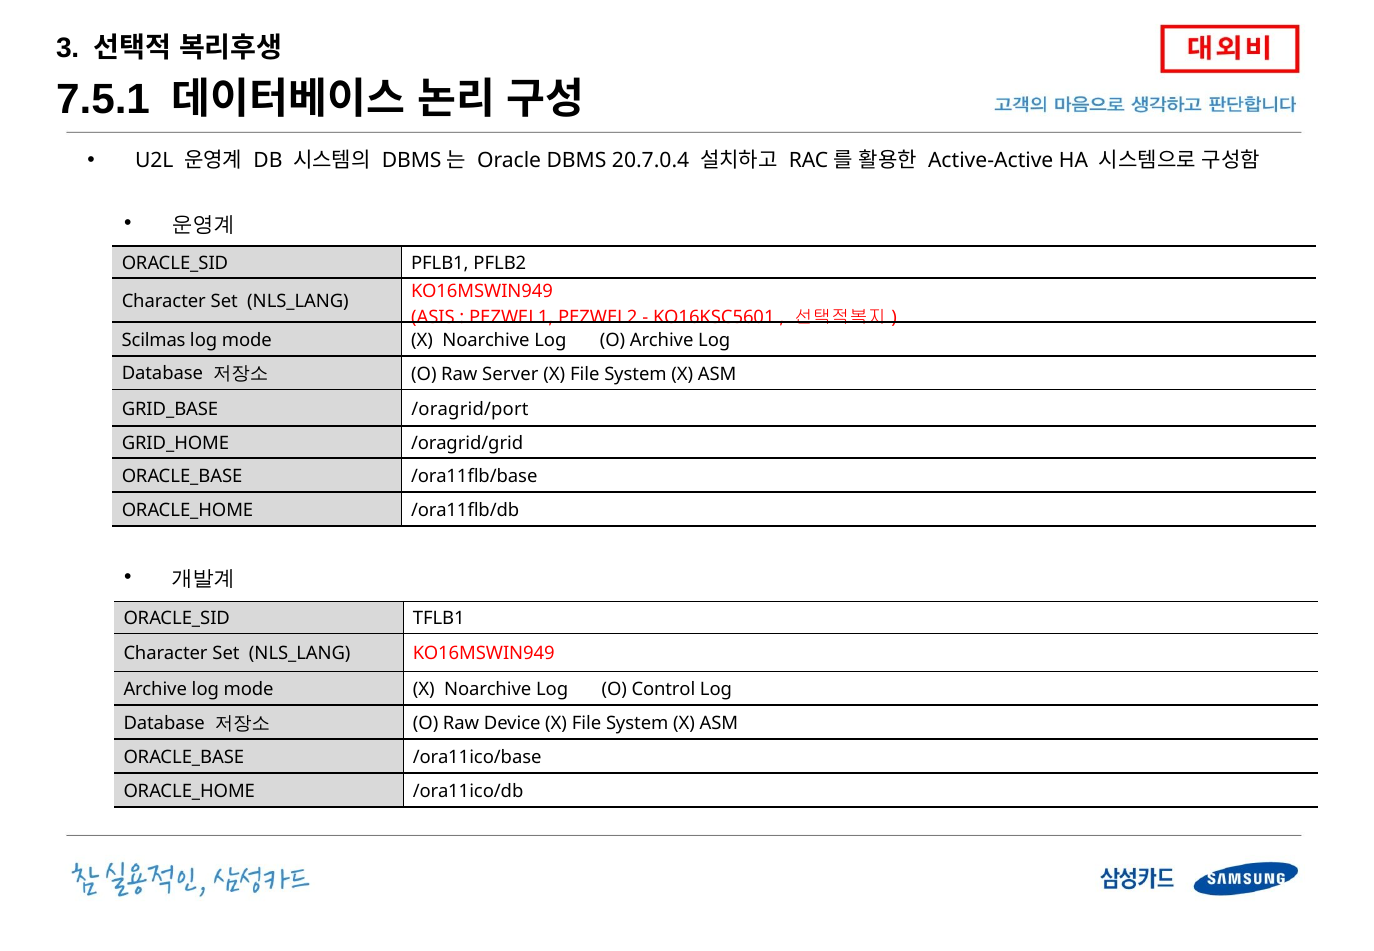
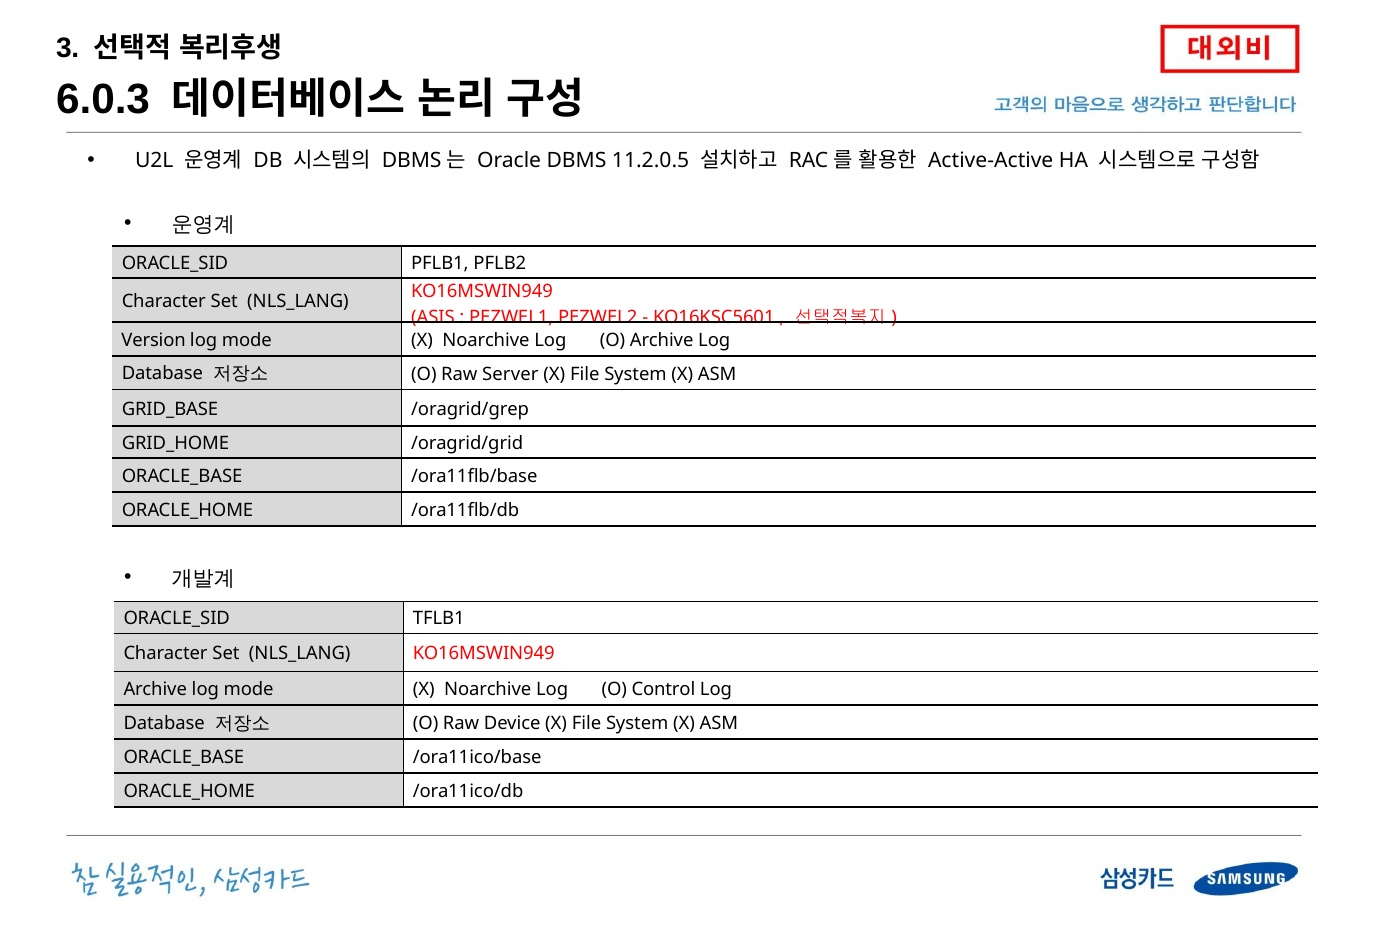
7.5.1: 7.5.1 -> 6.0.3 (103, 100)
20.7.0.4: 20.7.0.4 -> 11.2.0.5 (651, 160)
Scilmas: Scilmas -> Version (154, 340)
/oragrid/port: /oragrid/port -> /oragrid/grep (470, 409)
